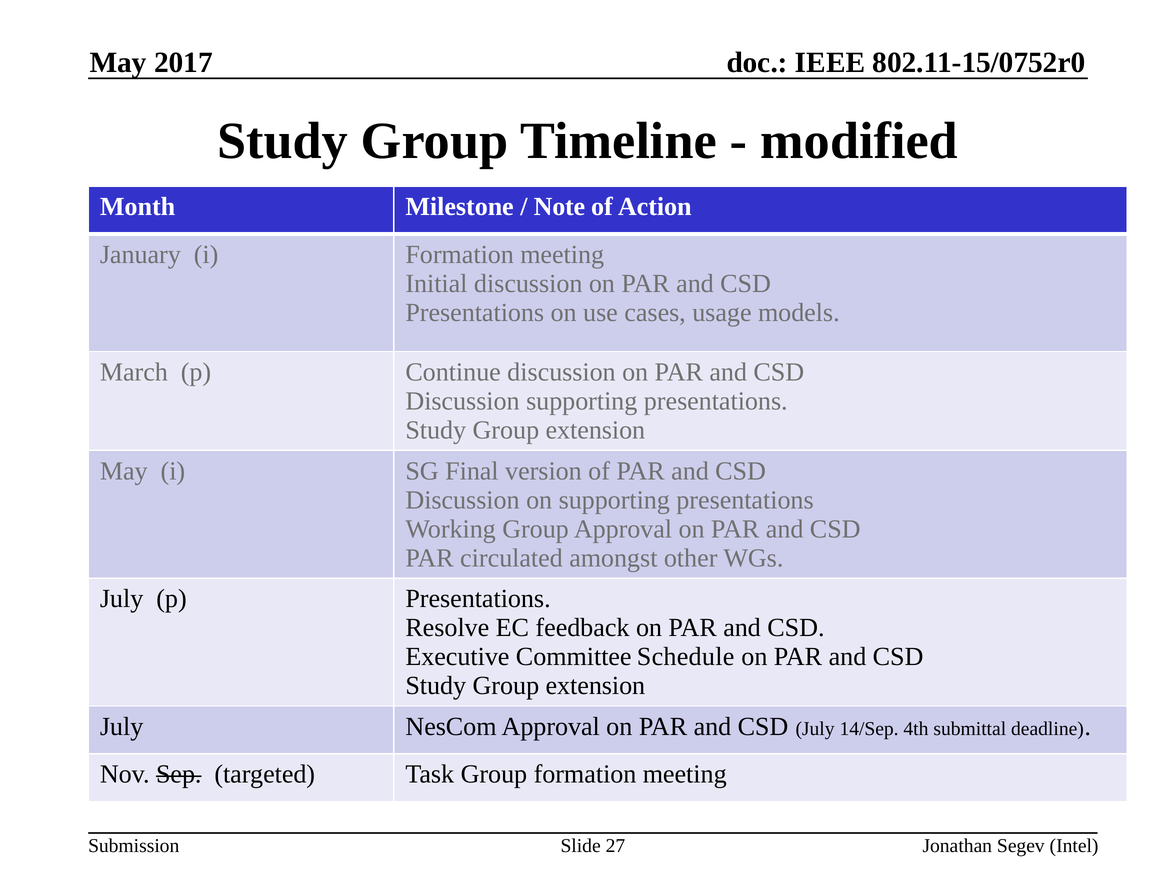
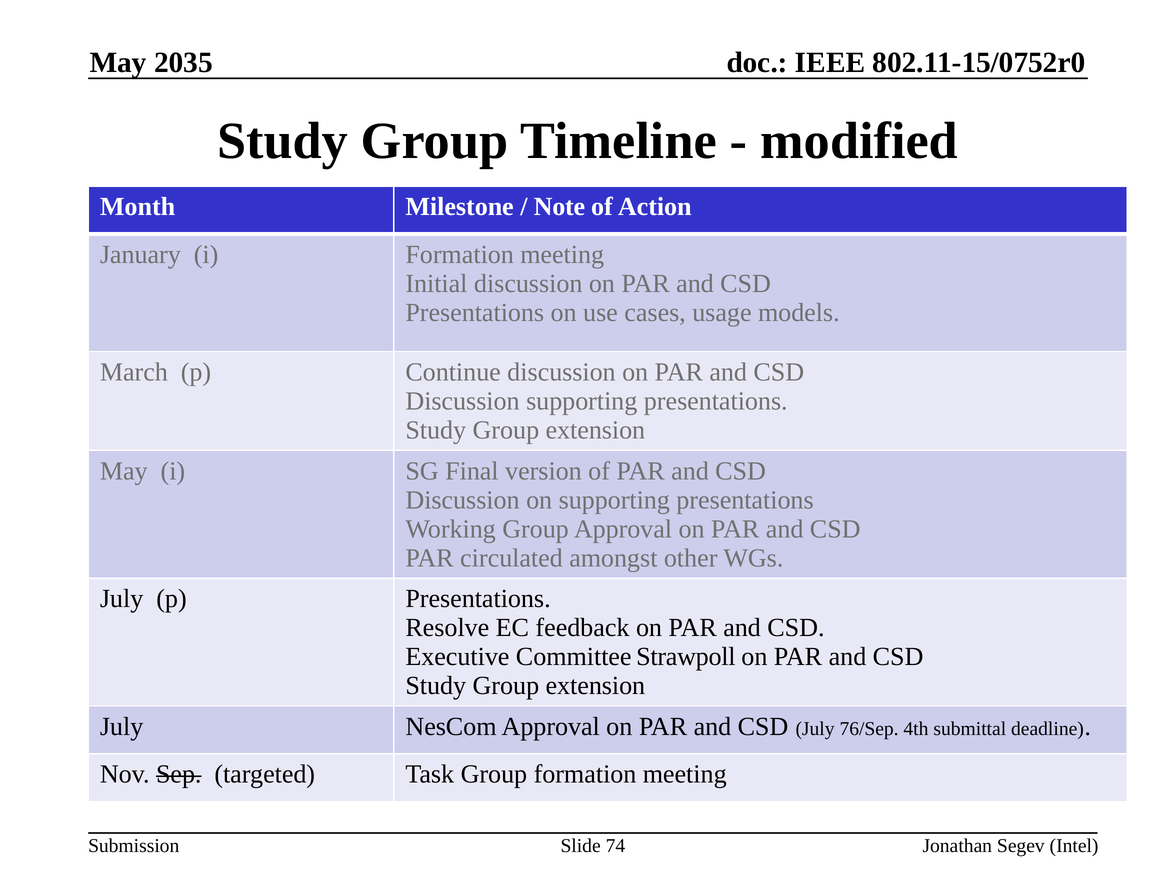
2017: 2017 -> 2035 (183, 63)
Schedule: Schedule -> Strawpoll (686, 657)
14/Sep: 14/Sep -> 76/Sep (869, 729)
27: 27 -> 74 (615, 846)
